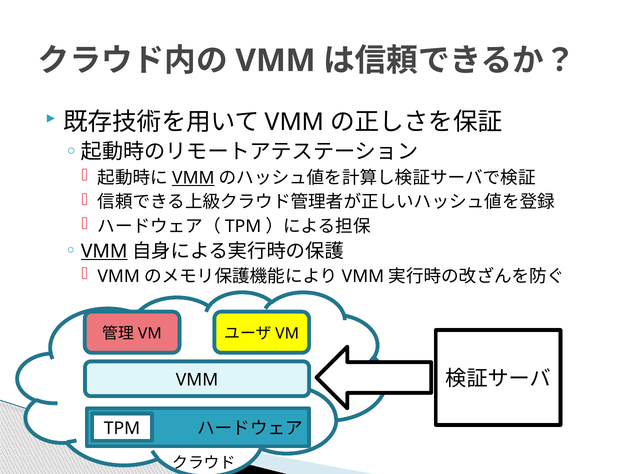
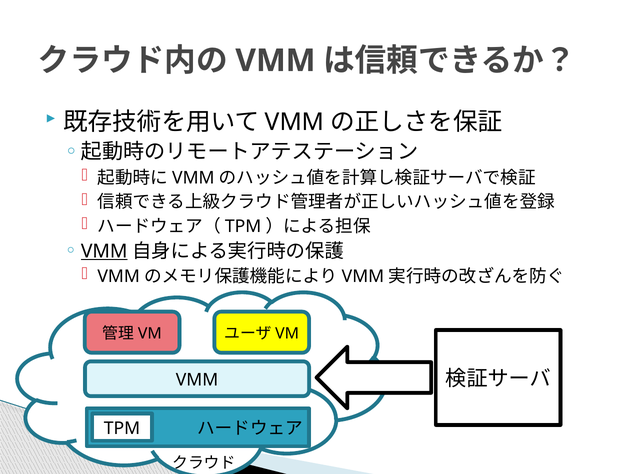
VMM underline: present -> none (193, 178)
